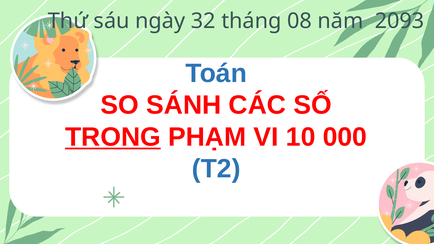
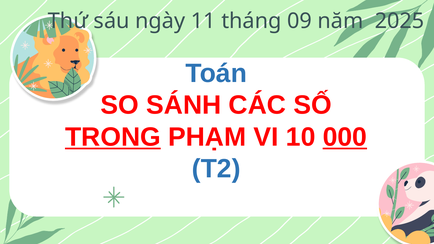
32: 32 -> 11 (203, 21)
08: 08 -> 09 (300, 21)
2093: 2093 -> 2025 (400, 21)
000 underline: none -> present (345, 137)
